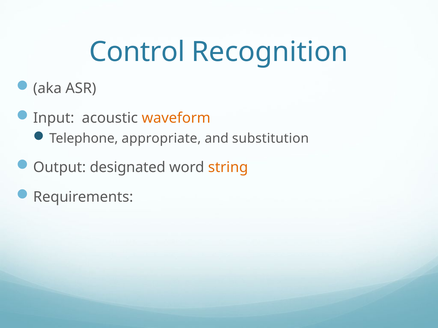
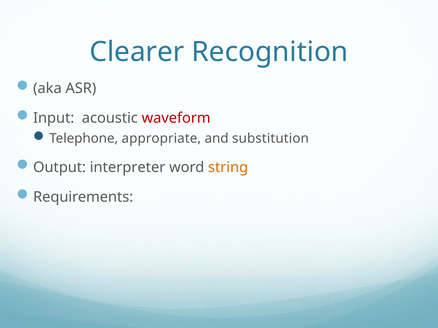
Control: Control -> Clearer (137, 52)
waveform colour: orange -> red (176, 118)
designated: designated -> interpreter (128, 168)
